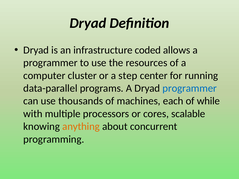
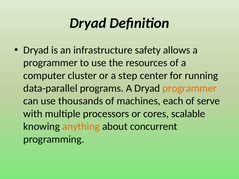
coded: coded -> safety (148, 50)
programmer colour: blue -> orange (190, 88)
while: while -> serve (208, 101)
